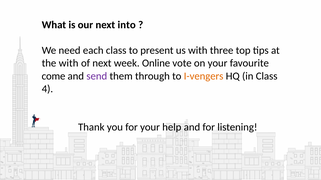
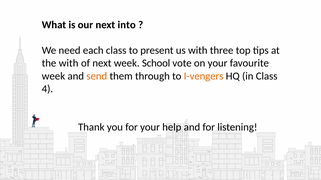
Online: Online -> School (156, 63)
come: come -> week (53, 76)
send colour: purple -> orange (97, 76)
